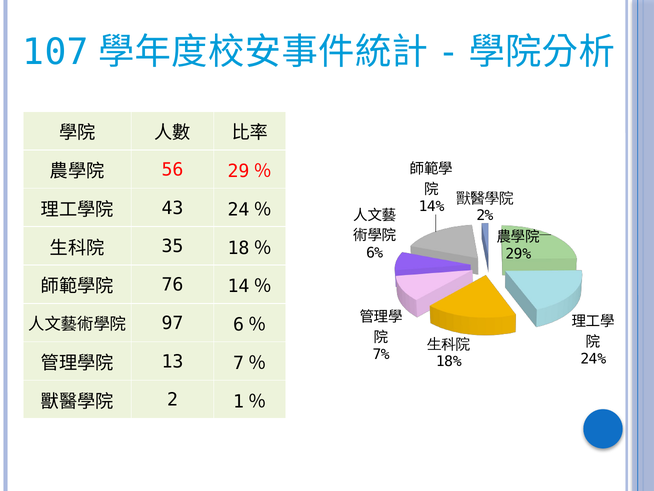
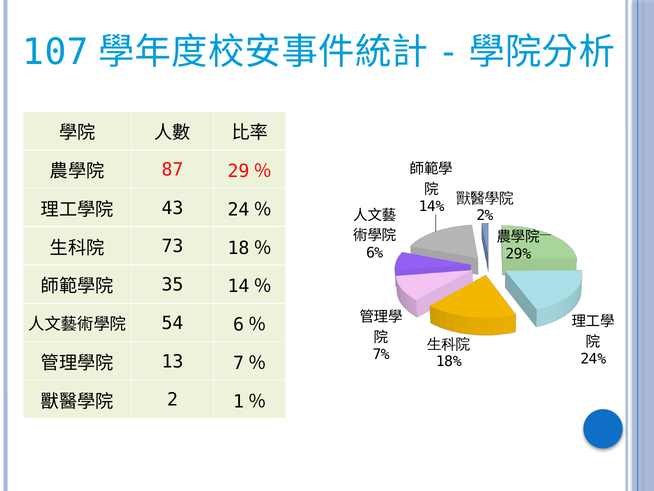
56: 56 -> 87 (172, 169)
35: 35 -> 73 (172, 246)
76: 76 -> 35 (172, 284)
97: 97 -> 54 (172, 323)
